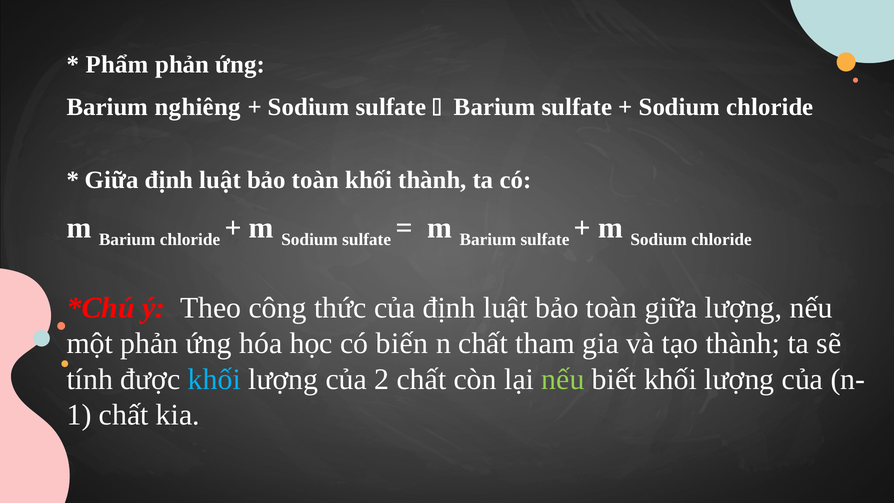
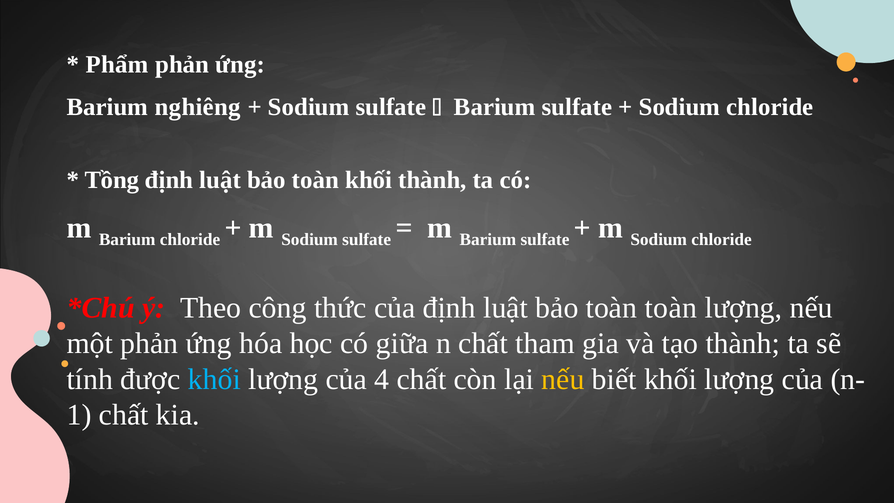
Giữa: Giữa -> Tồng (112, 180)
toàn giữa: giữa -> toàn (671, 308)
biến: biến -> giữa (402, 343)
2: 2 -> 4 (382, 379)
nếu colour: light green -> yellow (563, 379)
